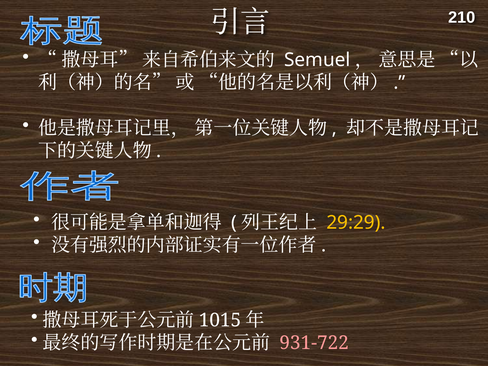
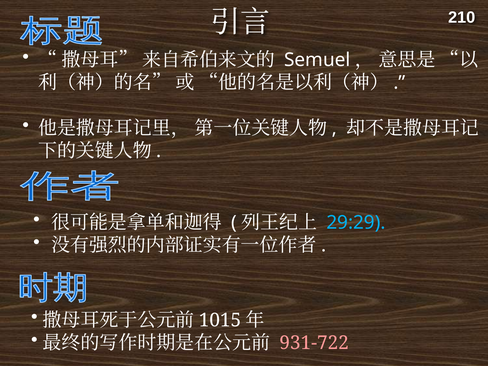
29:29 colour: yellow -> light blue (356, 223)
